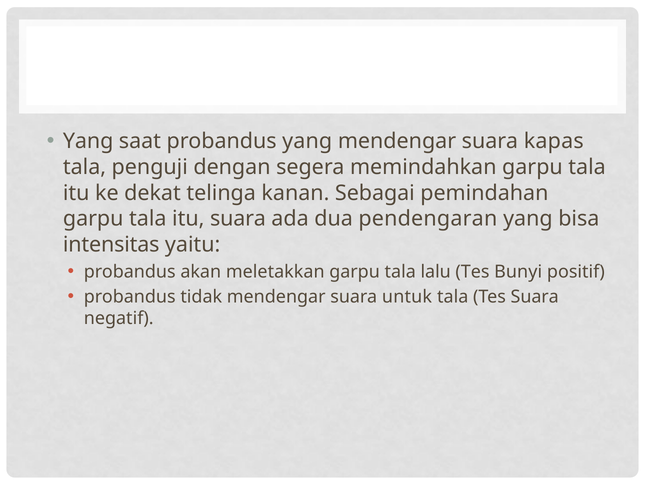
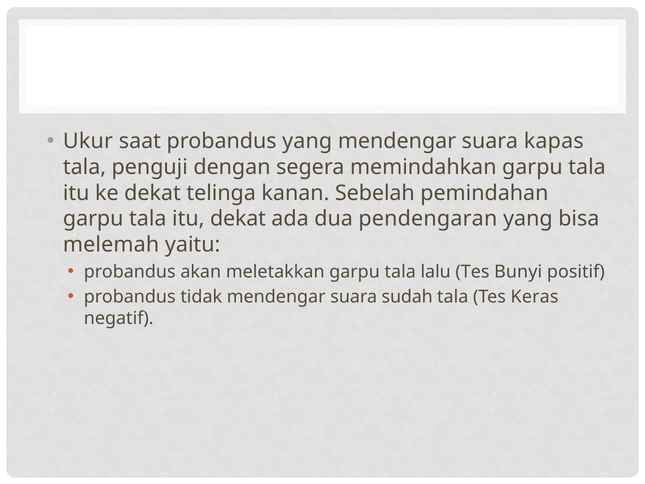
Yang: Yang -> Ukur (88, 141)
Sebagai: Sebagai -> Sebelah (375, 193)
itu suara: suara -> dekat (238, 219)
intensitas: intensitas -> melemah (111, 244)
untuk: untuk -> sudah (407, 297)
Tes Suara: Suara -> Keras (535, 297)
